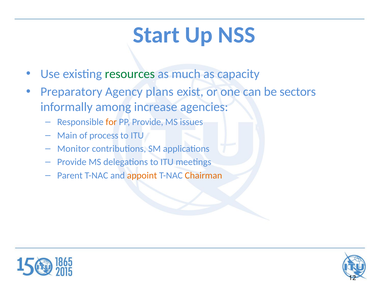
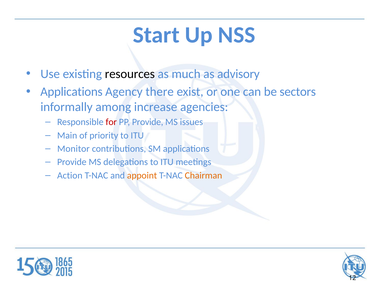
resources colour: green -> black (130, 74)
capacity: capacity -> advisory (238, 74)
Preparatory: Preparatory -> Applications (71, 92)
plans: plans -> there (160, 92)
for colour: orange -> red (111, 122)
process: process -> priority (104, 136)
Parent: Parent -> Action (70, 176)
